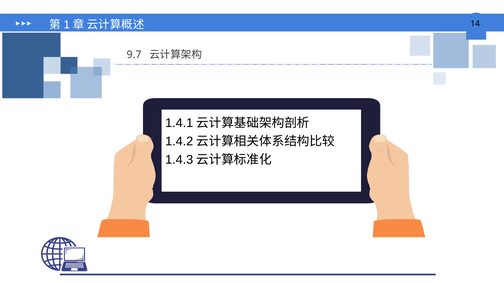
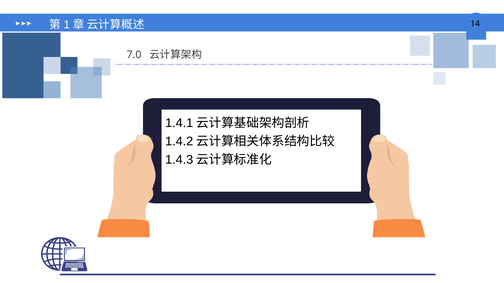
9.7: 9.7 -> 7.0 (134, 55)
